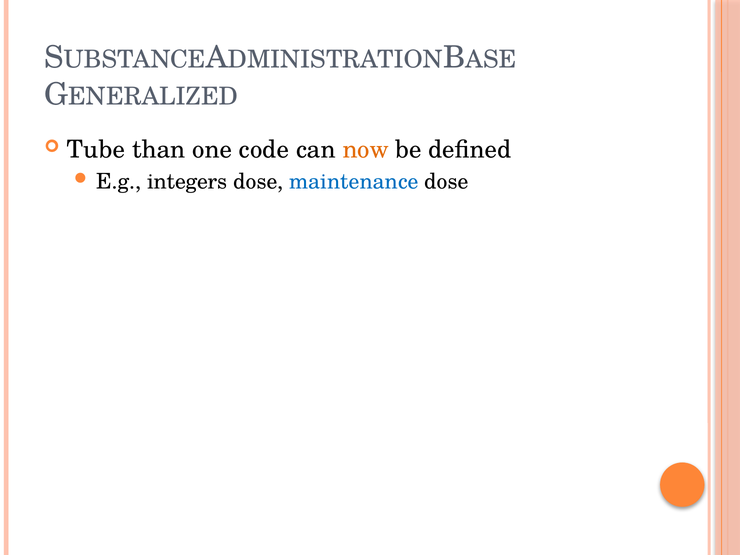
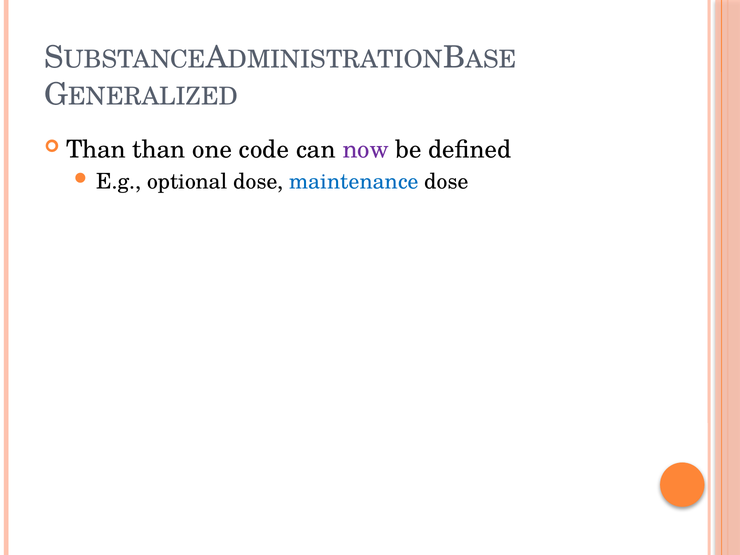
Tube: Tube -> Than (96, 150)
now colour: orange -> purple (366, 150)
integers: integers -> optional (187, 182)
